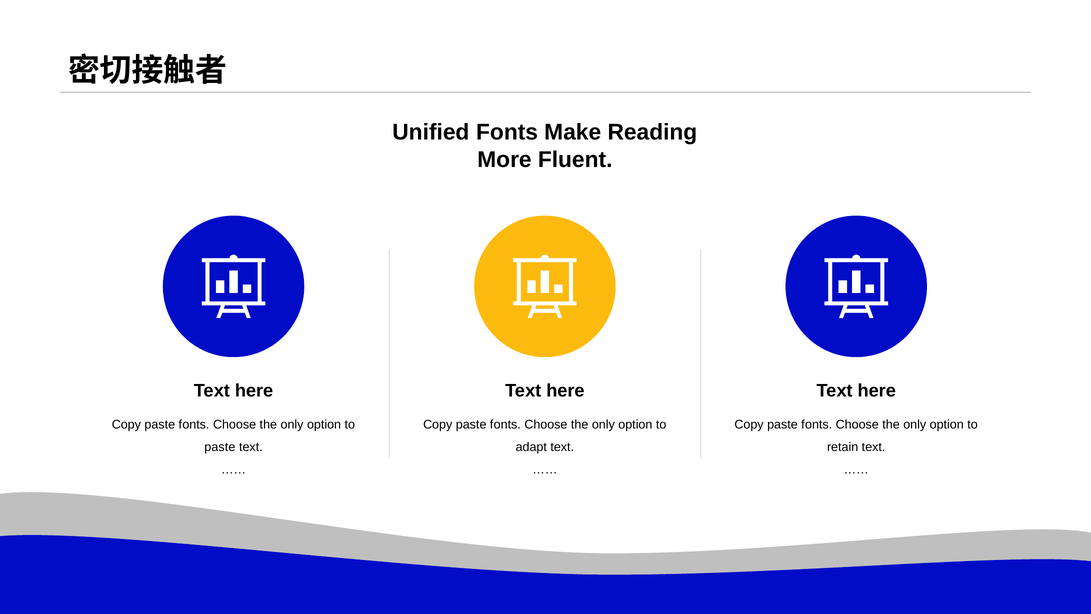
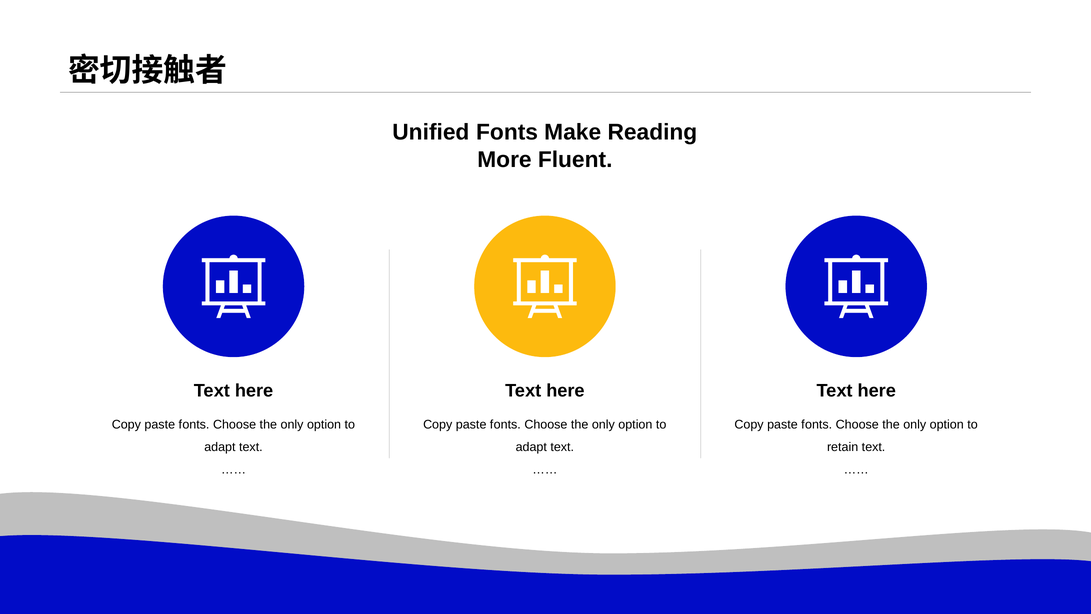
paste: paste -> adapt (220, 447)
